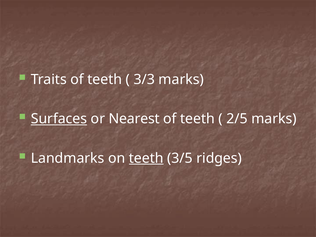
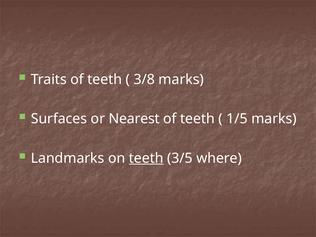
3/3: 3/3 -> 3/8 (144, 79)
Surfaces underline: present -> none (59, 119)
2/5: 2/5 -> 1/5 (237, 119)
ridges: ridges -> where (219, 158)
